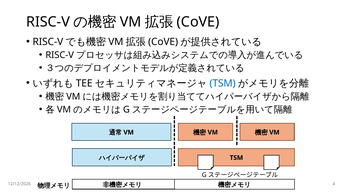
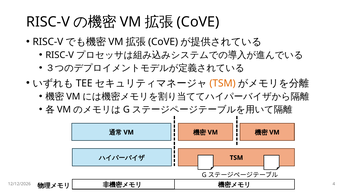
TSM colour: blue -> orange (223, 83)
